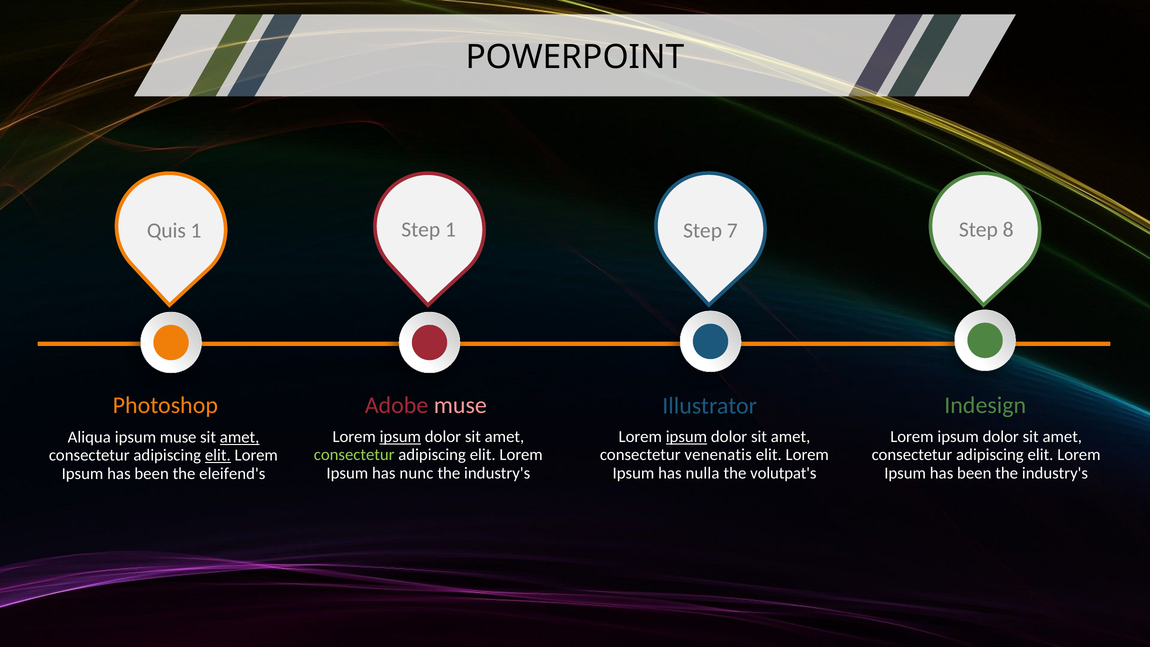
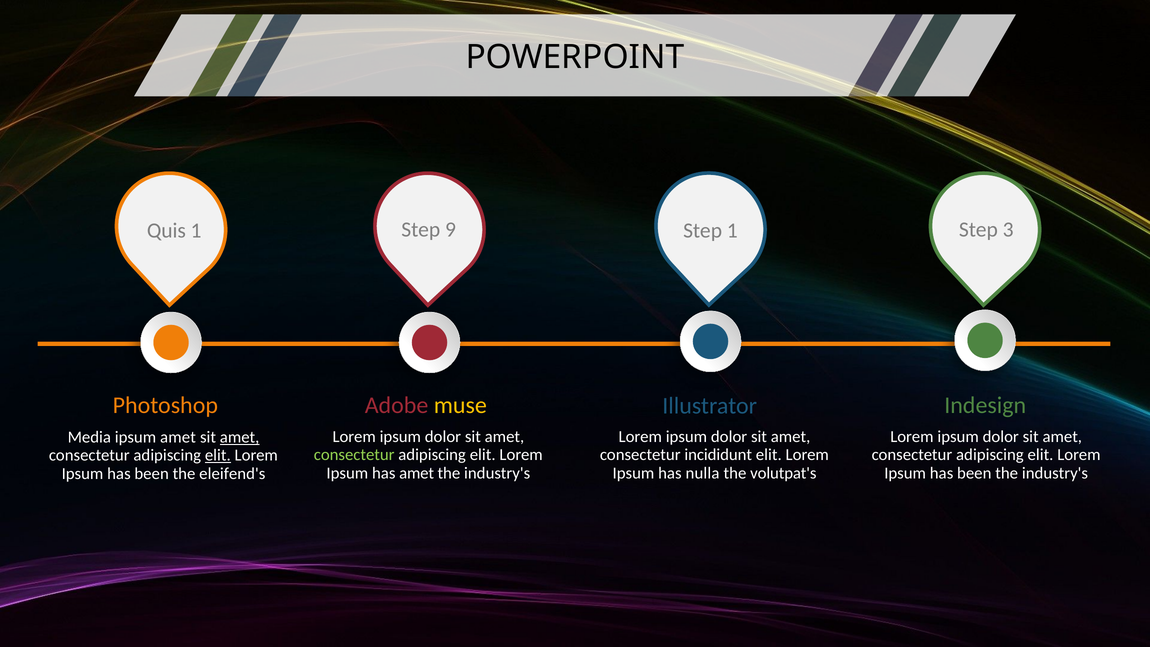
Step 1: 1 -> 9 (451, 230)
Step 7: 7 -> 1 (732, 231)
8: 8 -> 3 (1008, 230)
muse colour: pink -> yellow (460, 405)
ipsum underline: present -> none (400, 437)
ipsum underline: present -> none (686, 437)
Aliqua: Aliqua -> Media (89, 437)
ipsum muse: muse -> amet (178, 437)
venenatis: venenatis -> incididunt (718, 455)
has nunc: nunc -> amet (417, 473)
